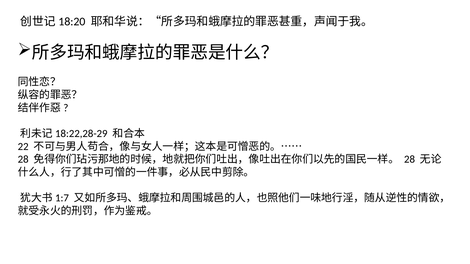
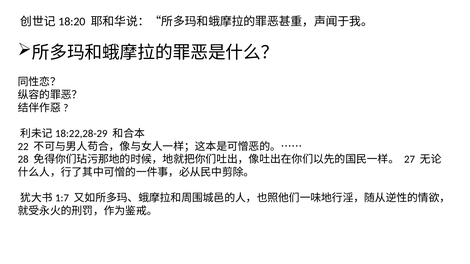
28: 28 -> 27 (410, 160)
